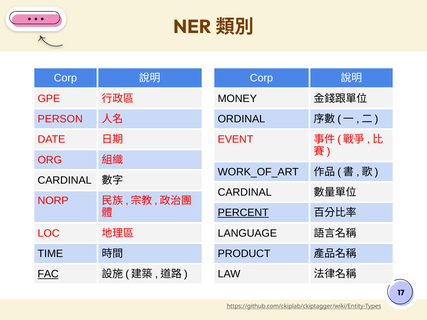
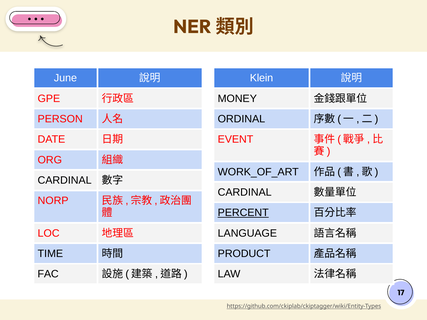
Corp: Corp -> June (65, 78)
Corp: Corp -> Klein (261, 78)
FAC underline: present -> none (48, 274)
